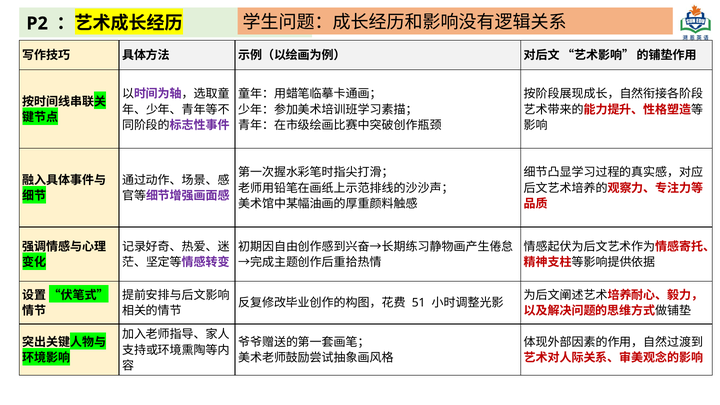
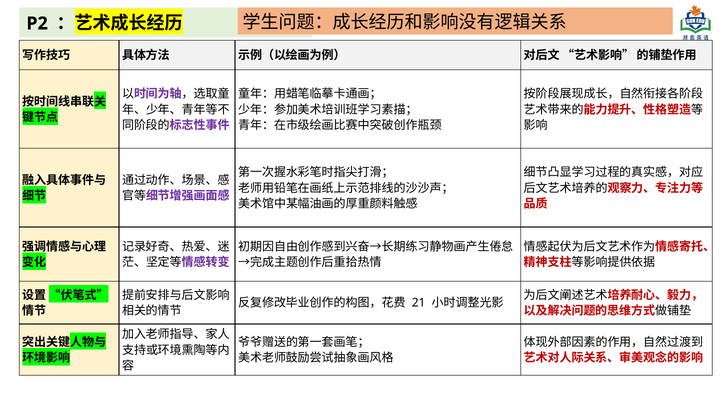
51: 51 -> 21 (419, 303)
